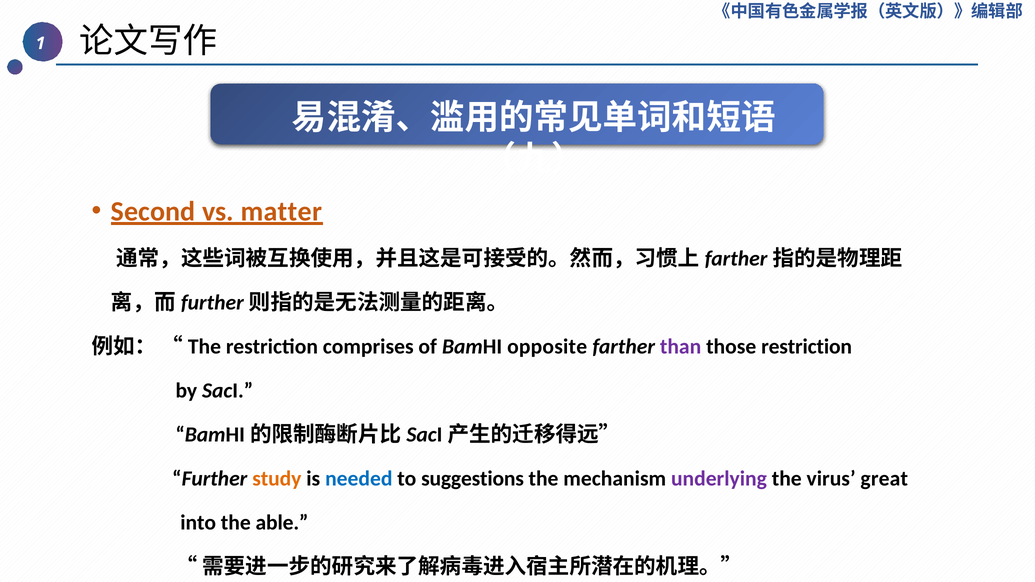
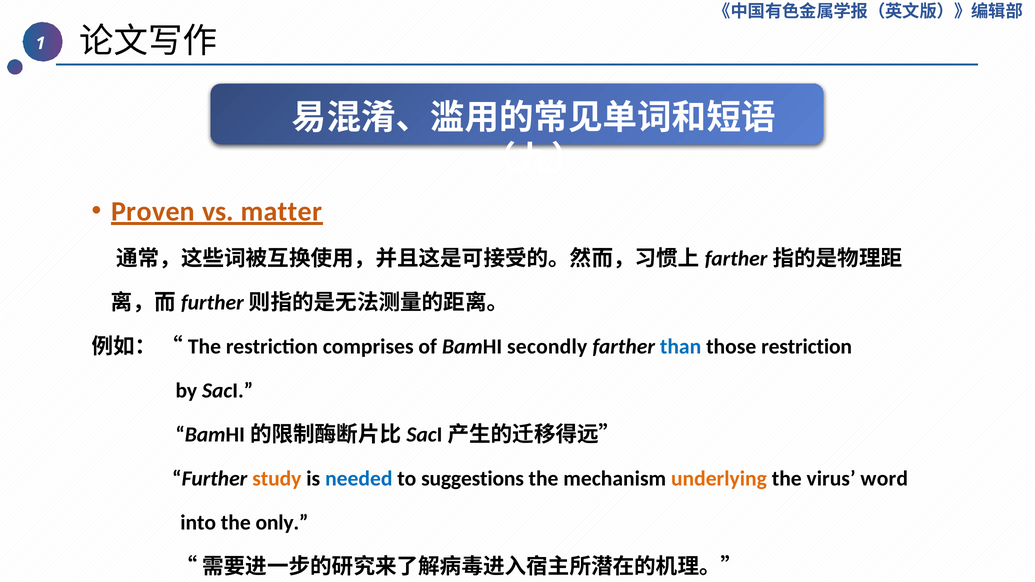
Second: Second -> Proven (153, 212)
opposite: opposite -> secondly (547, 347)
than colour: purple -> blue (681, 347)
underlying colour: purple -> orange (719, 479)
great: great -> word (884, 479)
able: able -> only (282, 523)
